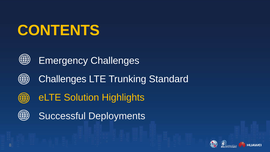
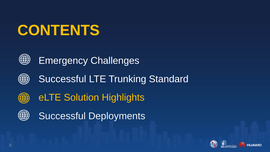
Challenges: Challenges -> Successful (62, 79)
